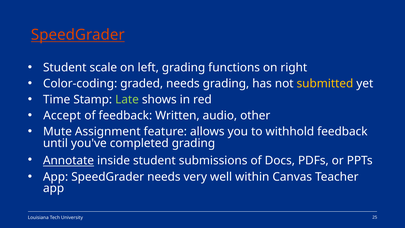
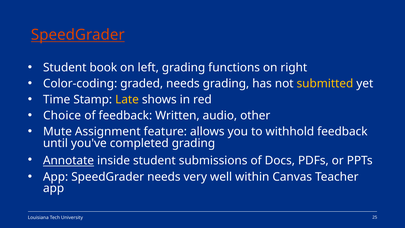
scale: scale -> book (103, 67)
Late colour: light green -> yellow (127, 100)
Accept: Accept -> Choice (62, 116)
